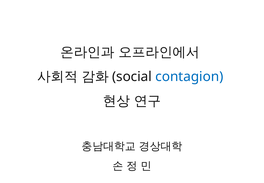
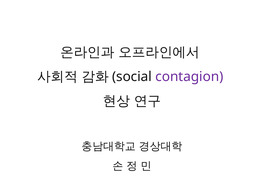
contagion colour: blue -> purple (189, 77)
